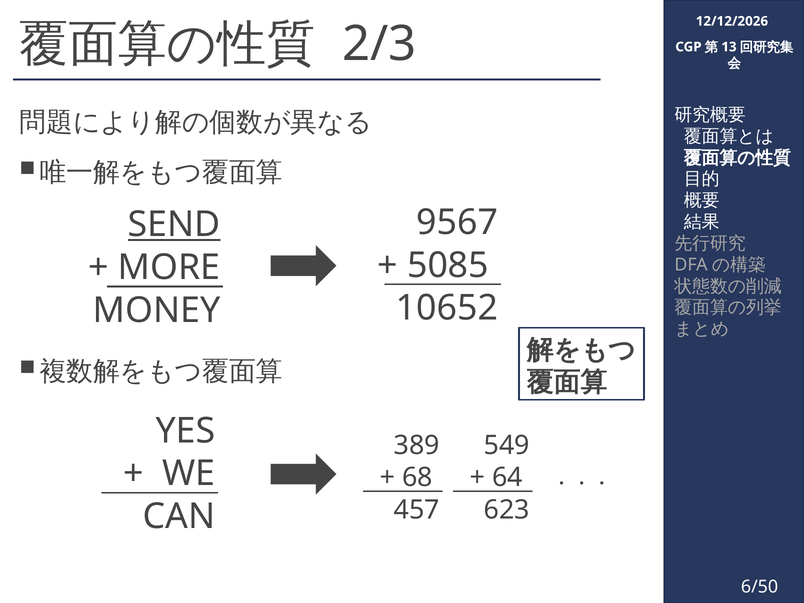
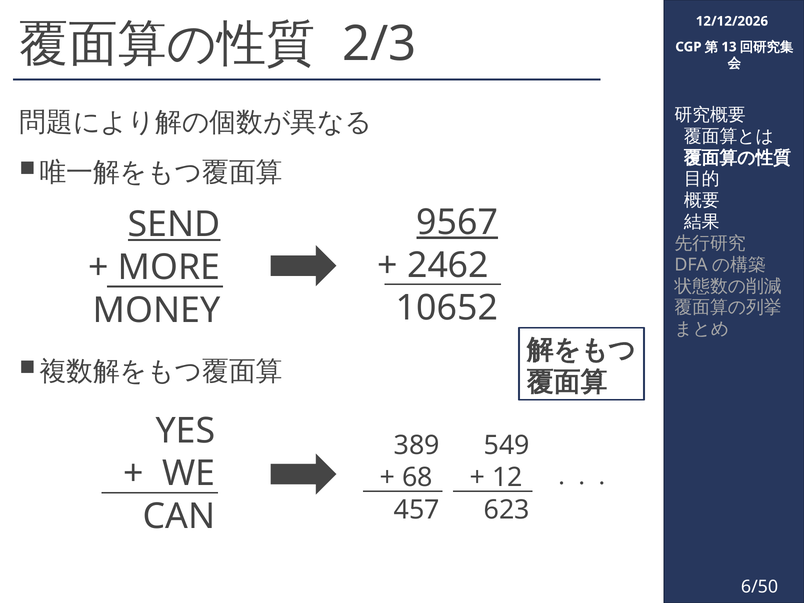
9567 underline: none -> present (457, 222)
5085: 5085 -> 2462 (448, 265)
64: 64 -> 12 (507, 478)
